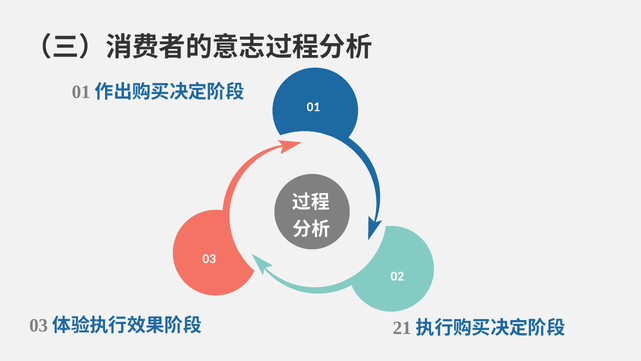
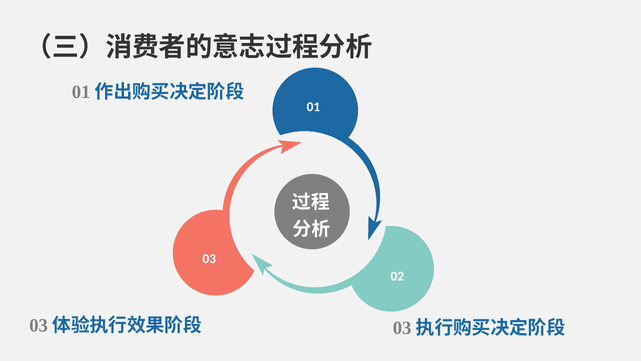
21: 21 -> 03 (402, 327)
